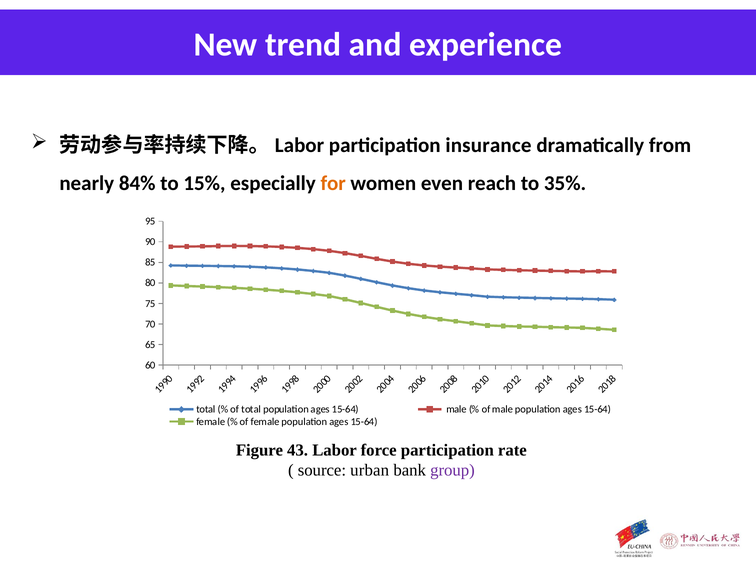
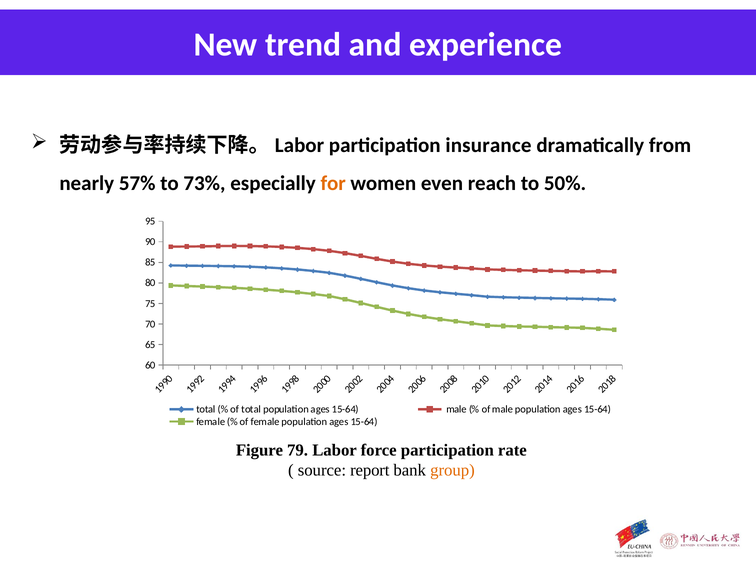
84%: 84% -> 57% (137, 183)
15%: 15% -> 73% (204, 183)
35%: 35% -> 50% (565, 183)
43: 43 -> 79 (298, 450)
urban: urban -> report (370, 470)
group colour: purple -> orange (452, 470)
